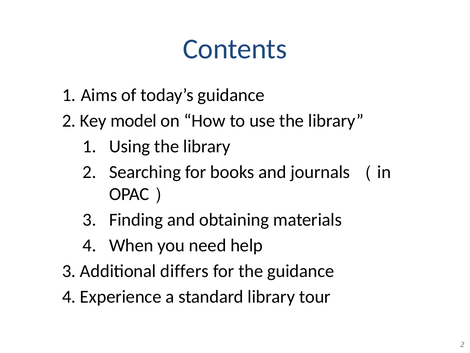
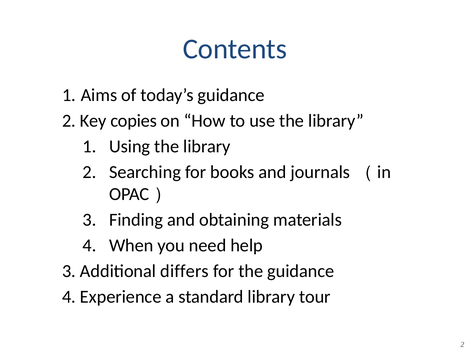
model: model -> copies (134, 121)
